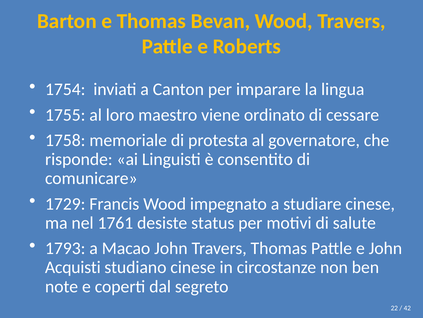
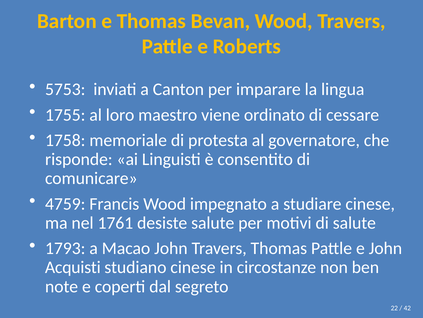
1754: 1754 -> 5753 (65, 89)
1729: 1729 -> 4759 (65, 203)
desiste status: status -> salute (213, 222)
